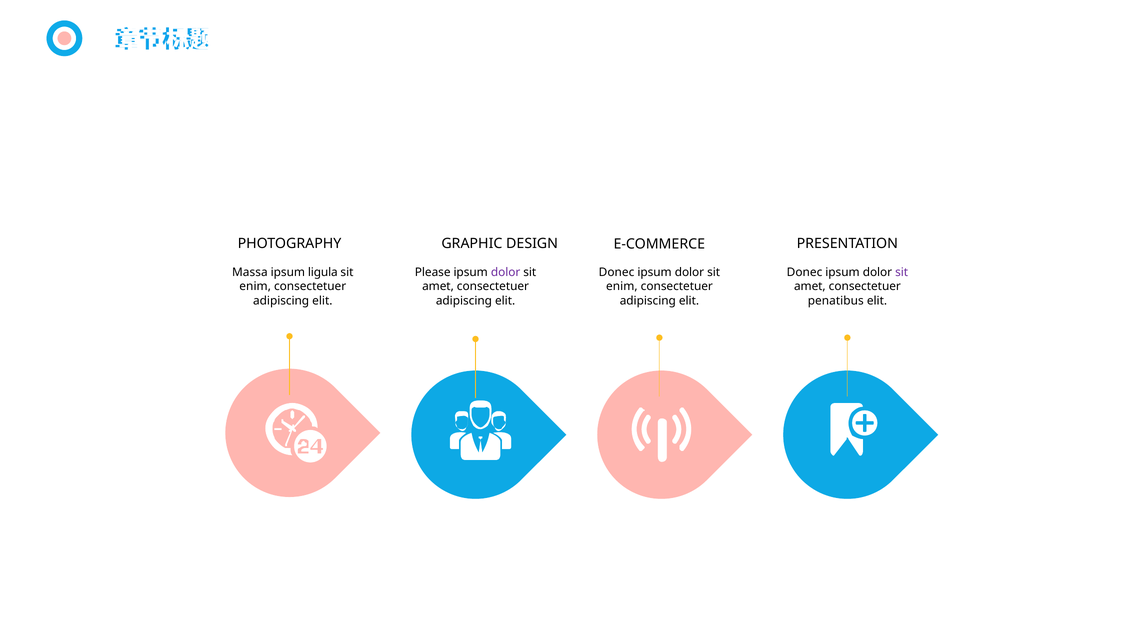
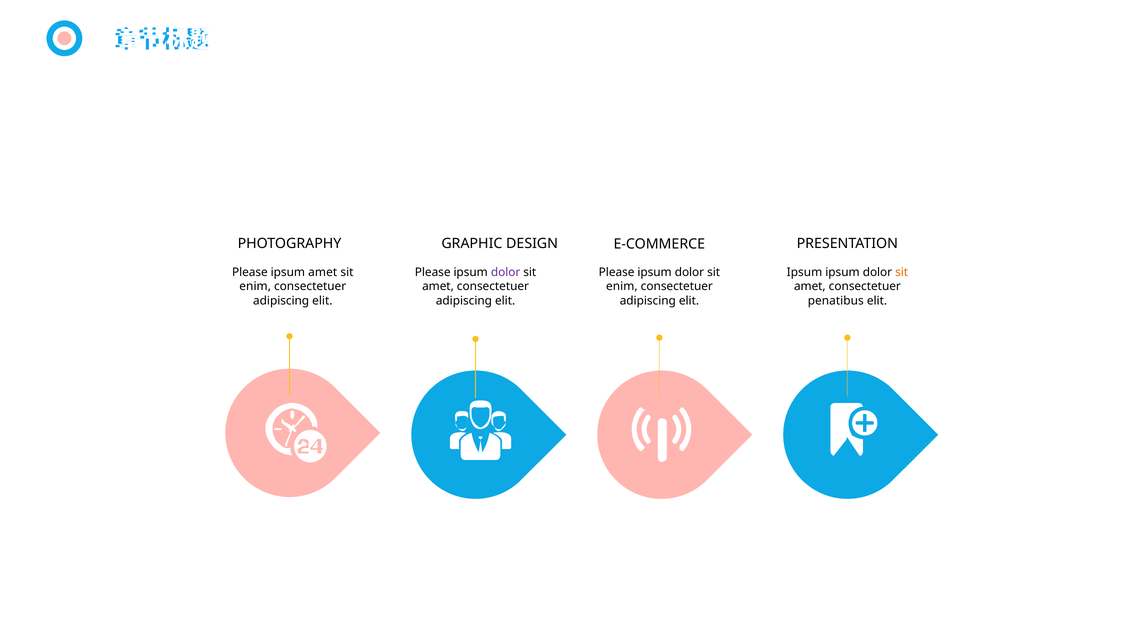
Massa: Massa -> Please (250, 273)
ipsum ligula: ligula -> amet (323, 273)
Donec: Donec -> Please (617, 273)
Donec: Donec -> Ipsum (805, 273)
sit colour: purple -> orange (902, 273)
